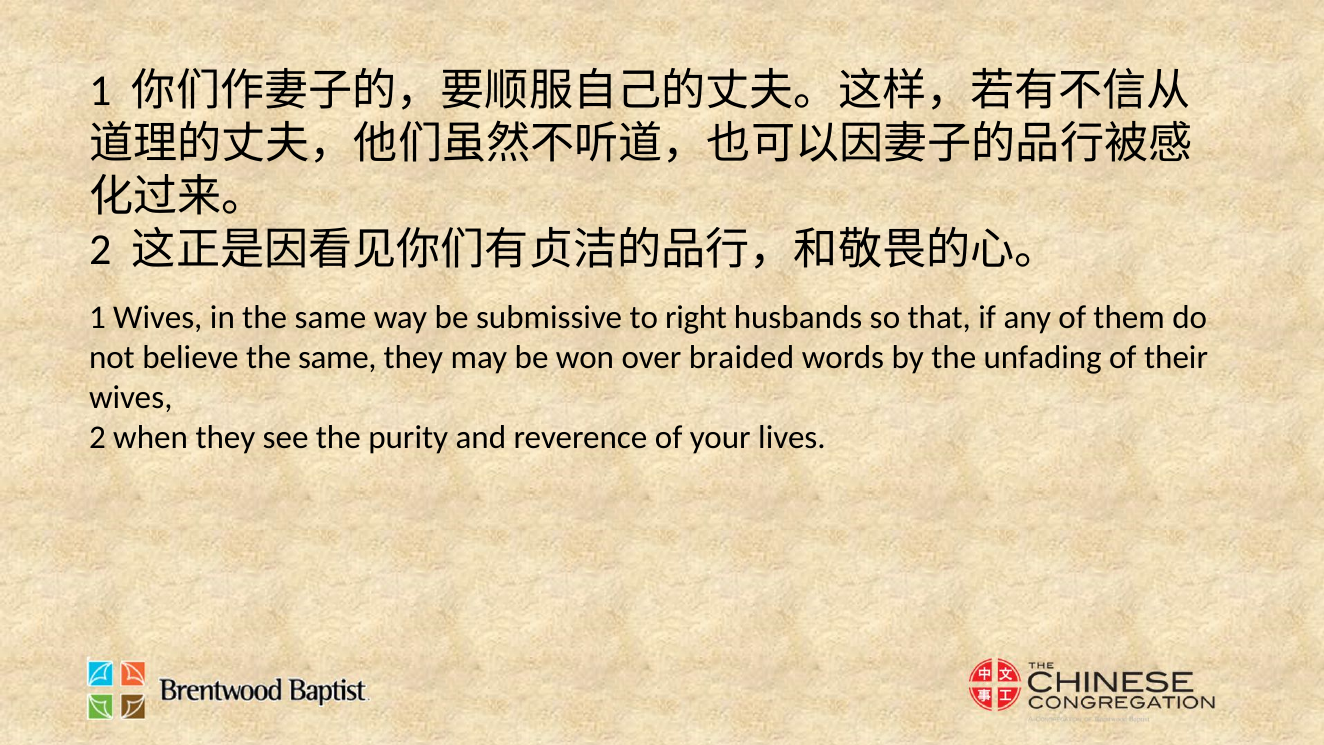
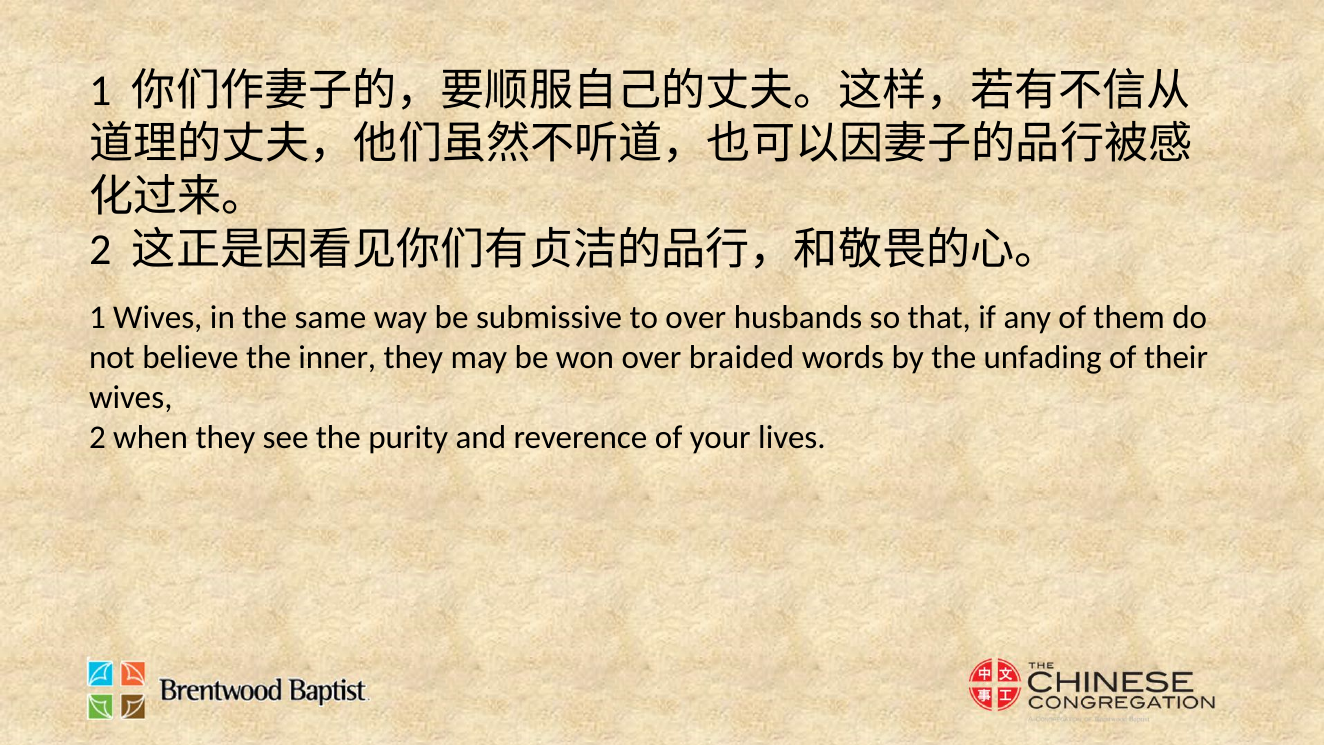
to right: right -> over (696, 318)
believe the same: same -> inner (337, 358)
